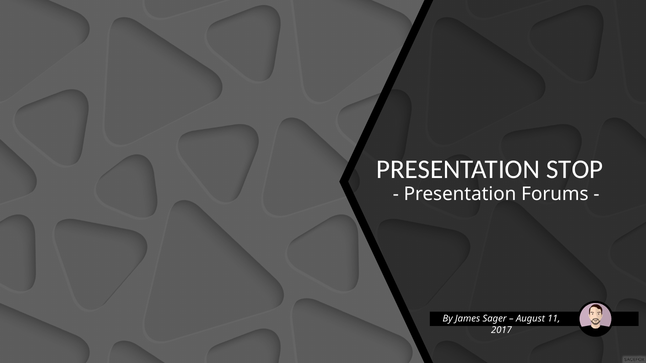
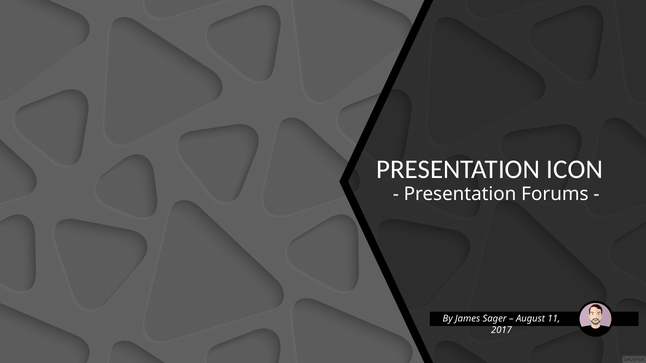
STOP: STOP -> ICON (575, 170)
